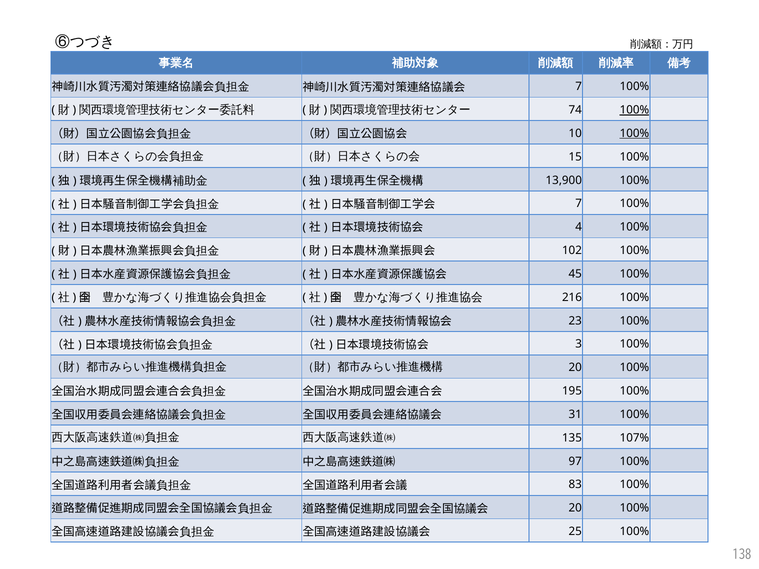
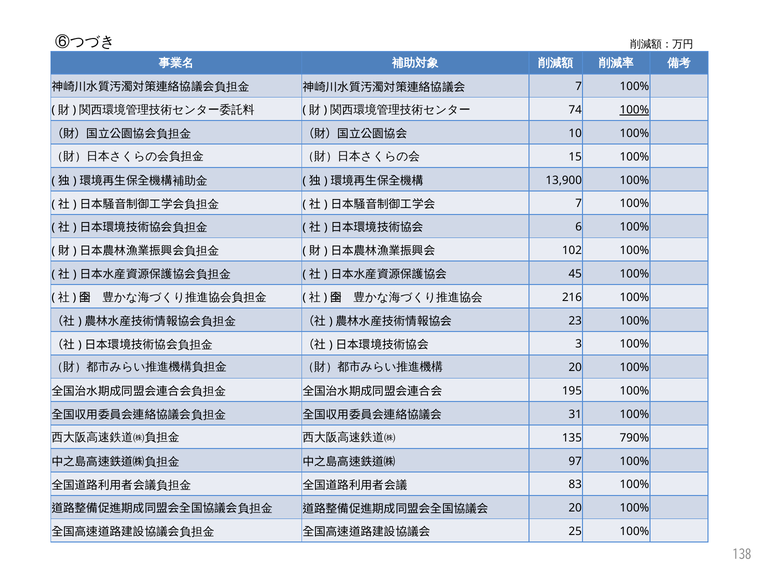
100% underline: present -> none (634, 133)
4: 4 -> 6 (579, 227)
107%: 107% -> 790% (634, 438)
